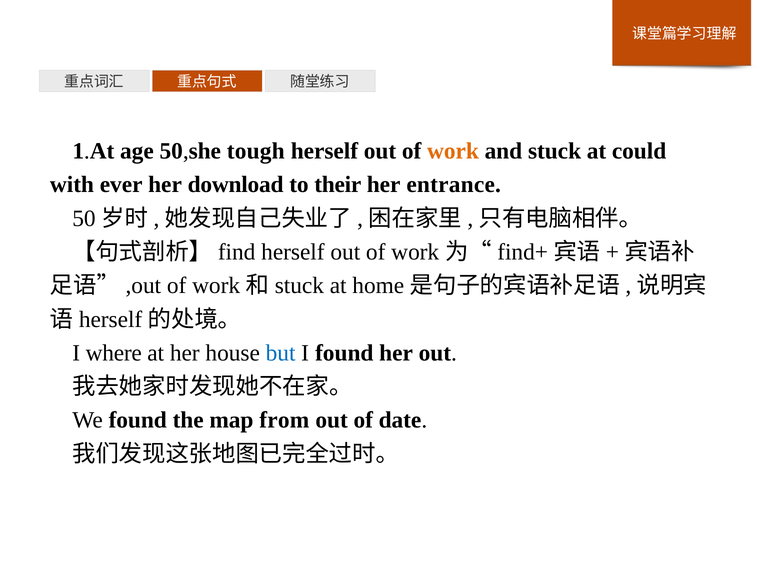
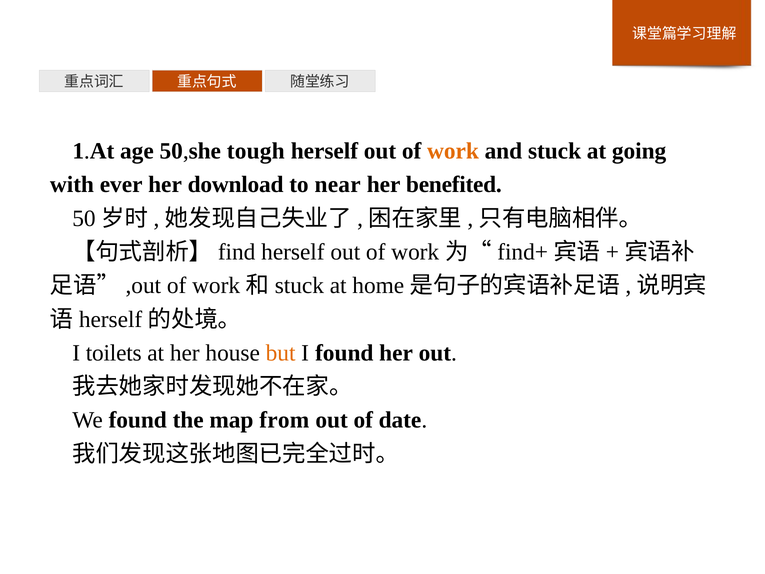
could: could -> going (639, 151)
their: their -> near (338, 185)
entrance: entrance -> benefited (454, 185)
where: where -> toilets (114, 353)
but colour: blue -> orange (281, 353)
